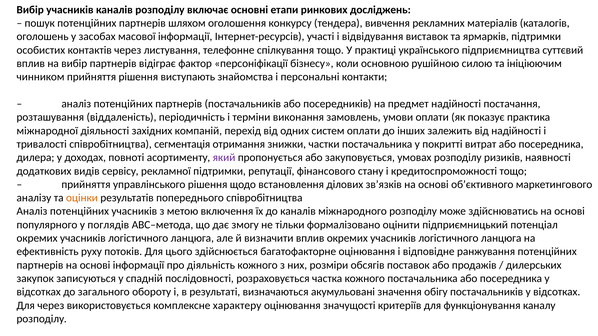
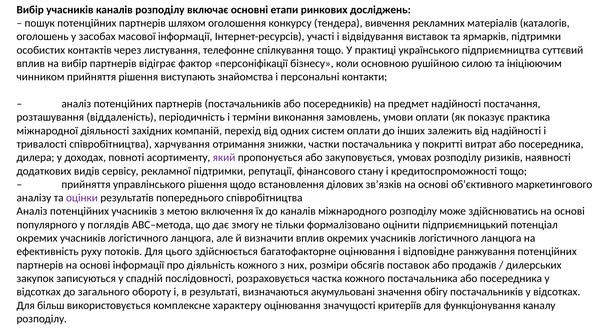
сегментація: сегментація -> харчування (182, 144)
оцінки colour: orange -> purple (82, 198)
Для через: через -> більш (51, 306)
